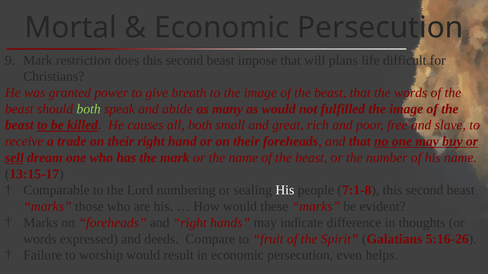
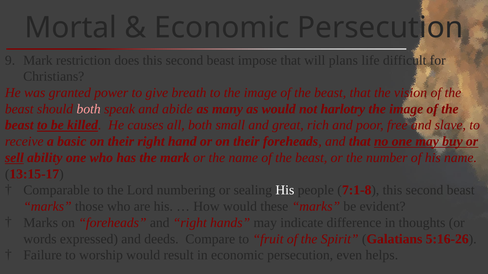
the words: words -> vision (411, 93)
both colour: light green -> pink (89, 109)
fulfilled: fulfilled -> harlotry (343, 109)
trade: trade -> basic (72, 142)
dream: dream -> ability (45, 158)
